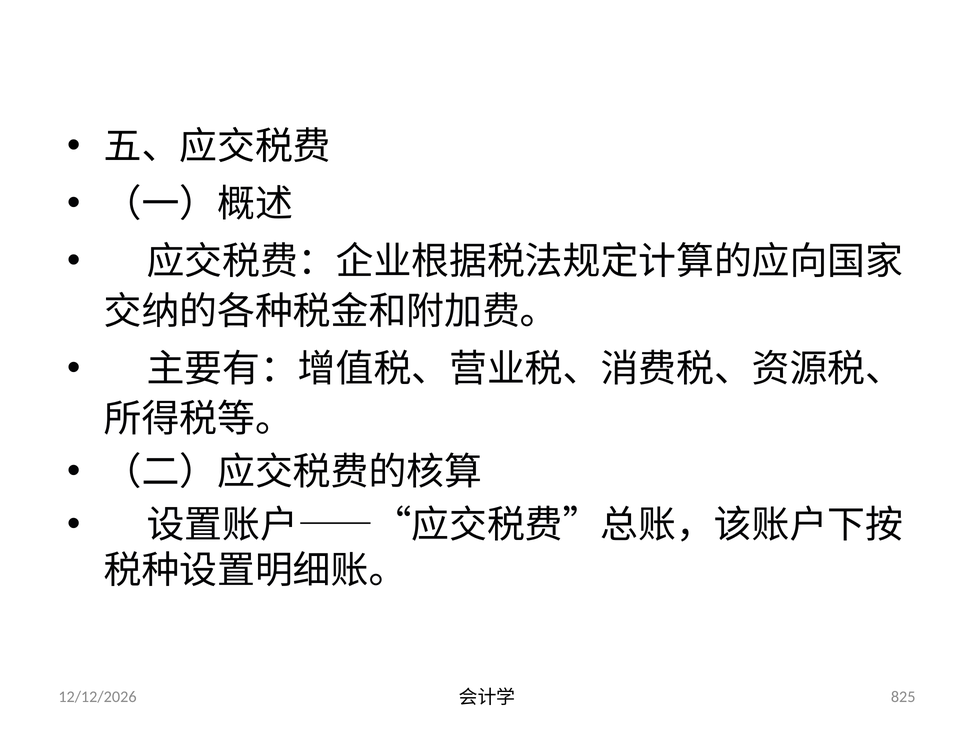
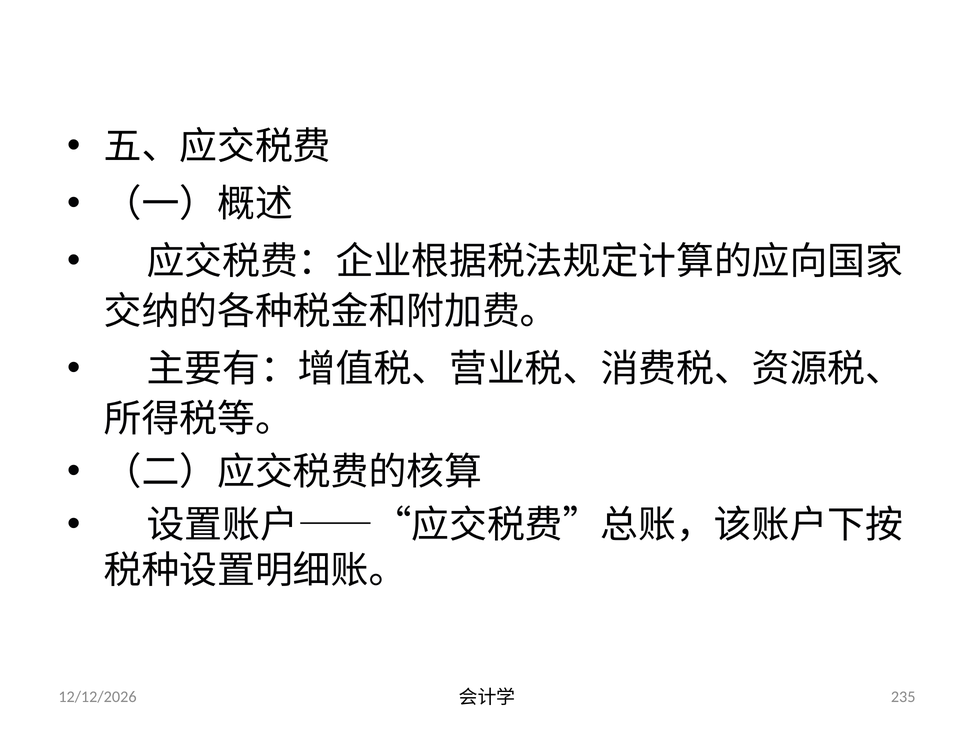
825: 825 -> 235 (903, 697)
